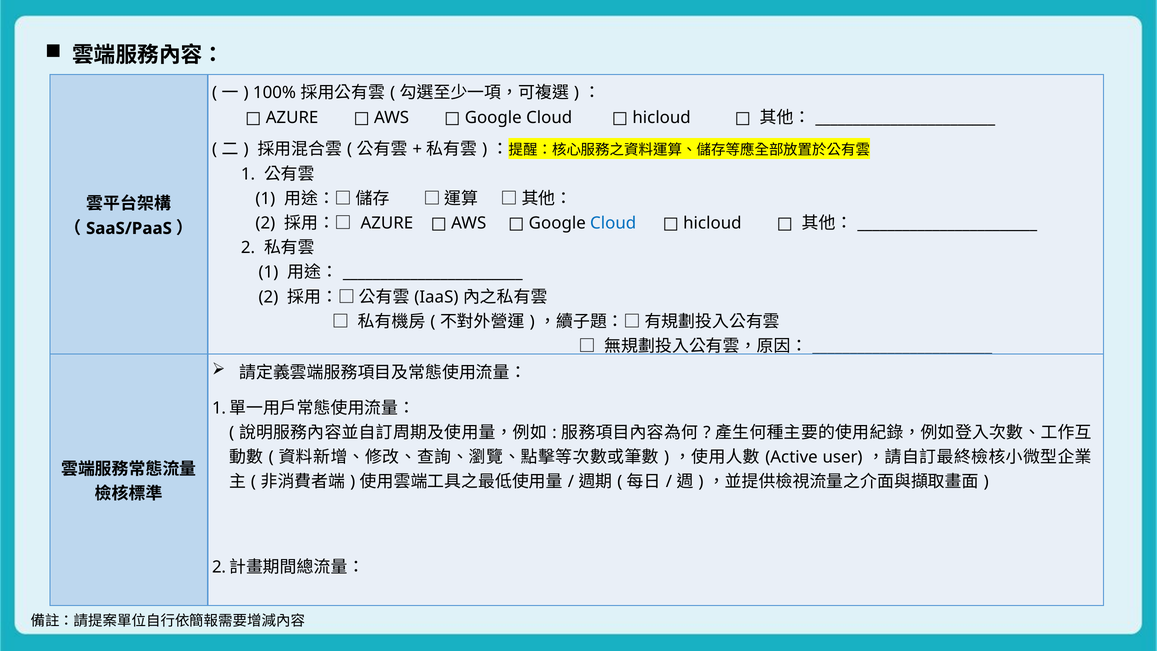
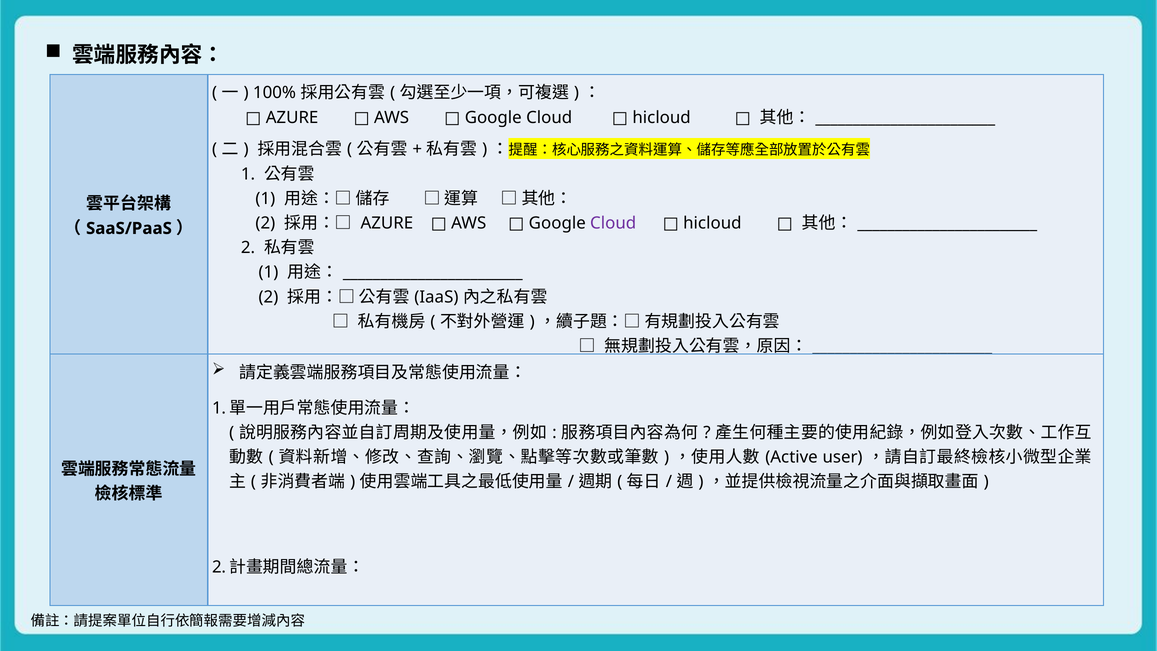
Cloud colour: blue -> purple (613, 223)
